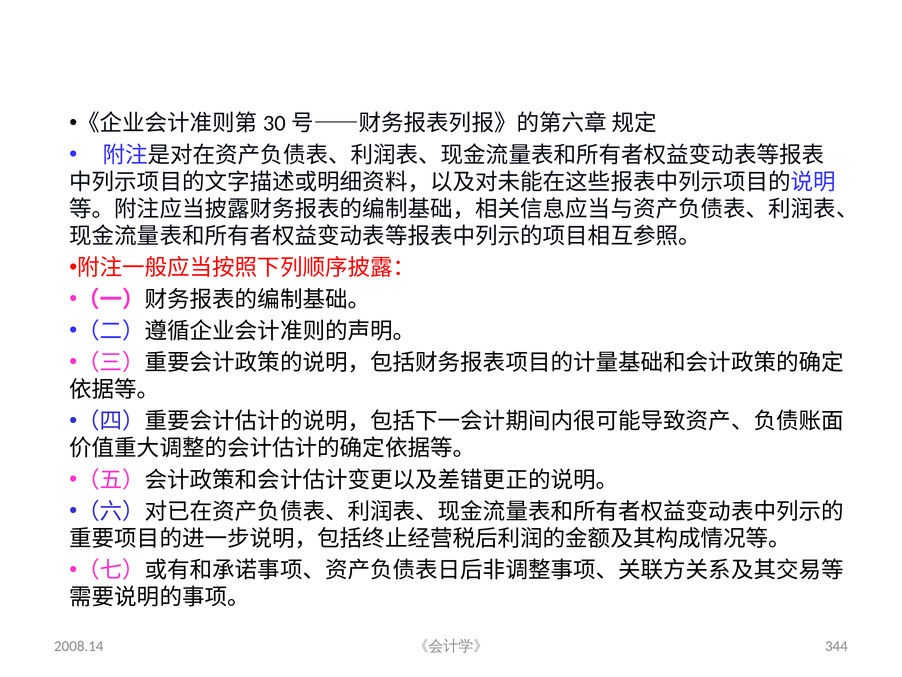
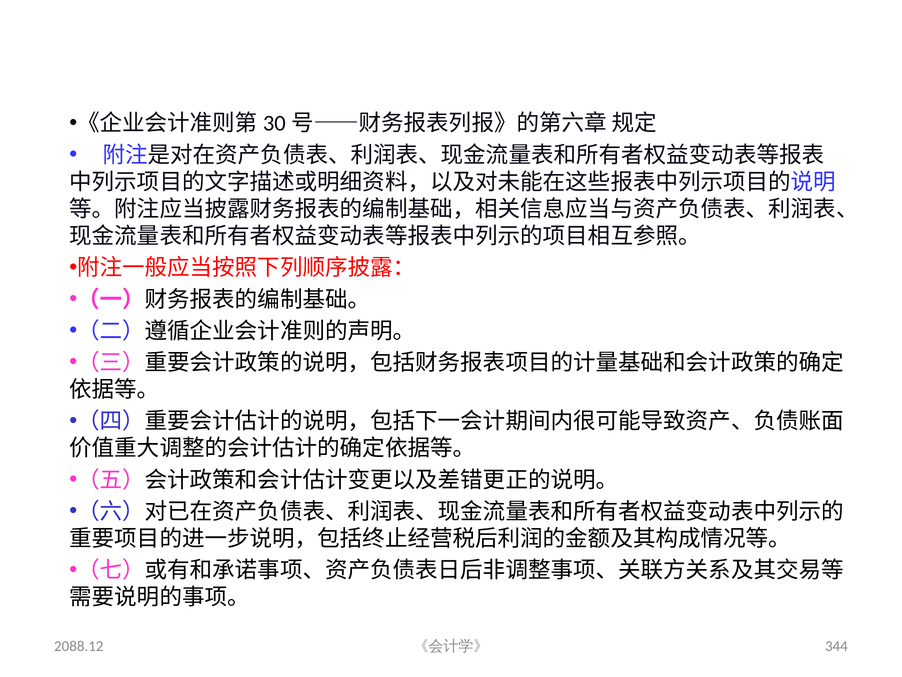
2008.14: 2008.14 -> 2088.12 (79, 646)
